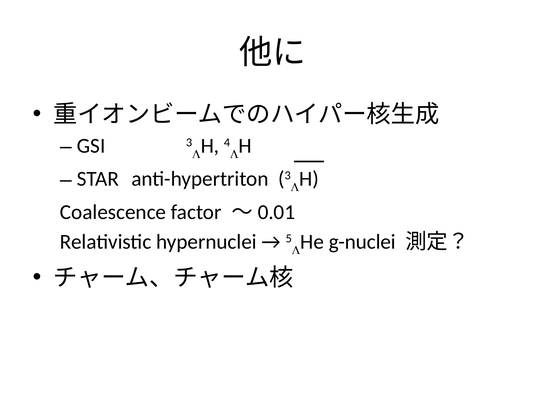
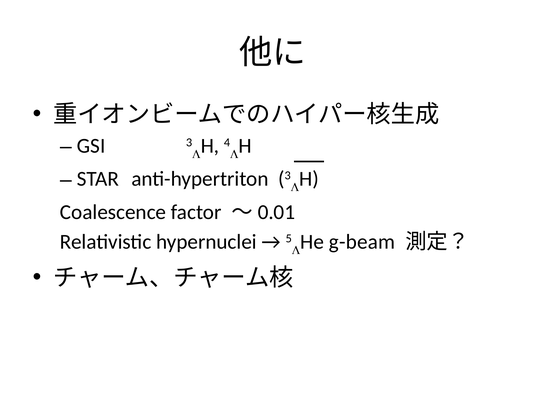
g-nuclei: g-nuclei -> g-beam (362, 242)
